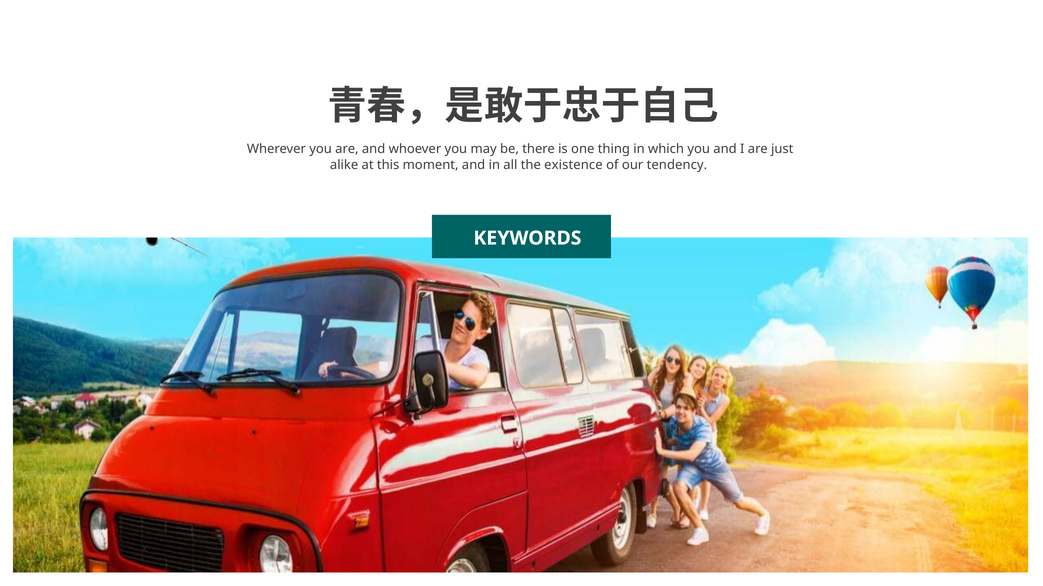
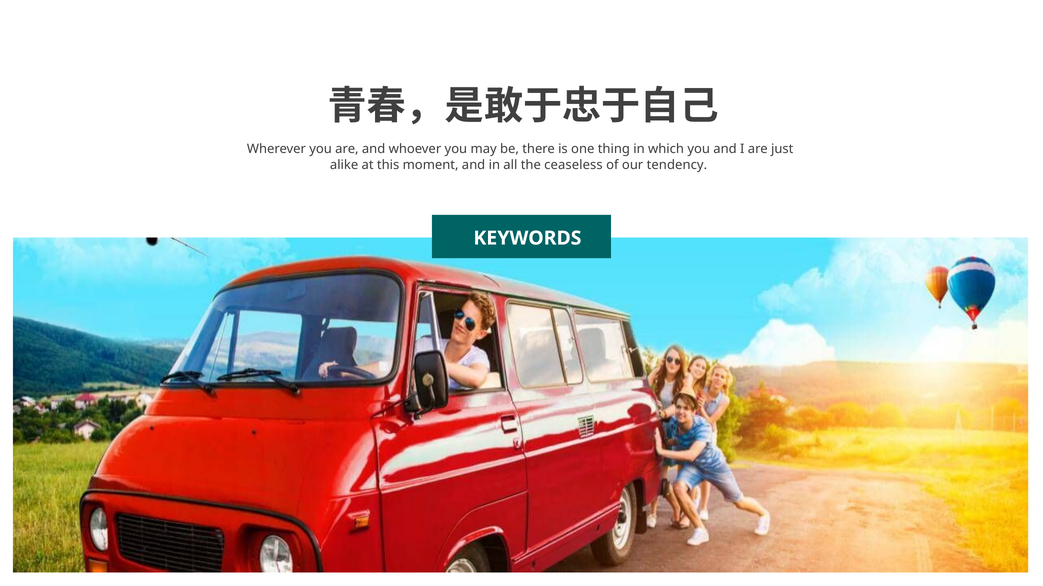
existence: existence -> ceaseless (573, 165)
